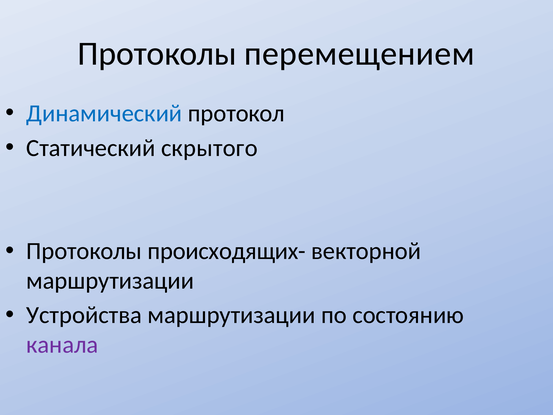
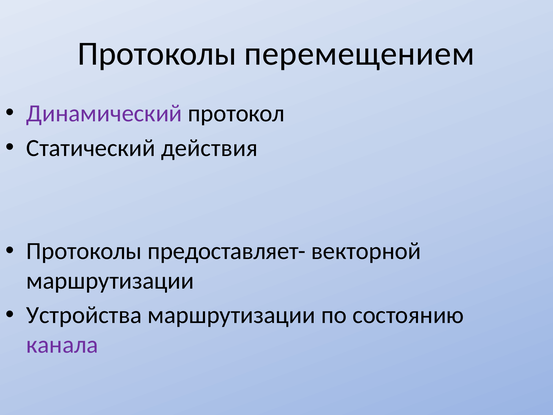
Динамический colour: blue -> purple (104, 113)
скрытого: скрытого -> действия (209, 148)
происходящих-: происходящих- -> предоставляет- (227, 251)
